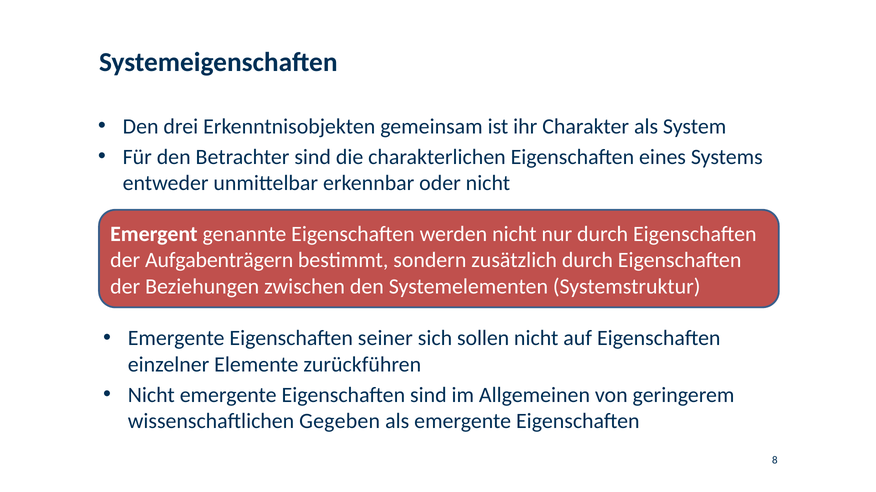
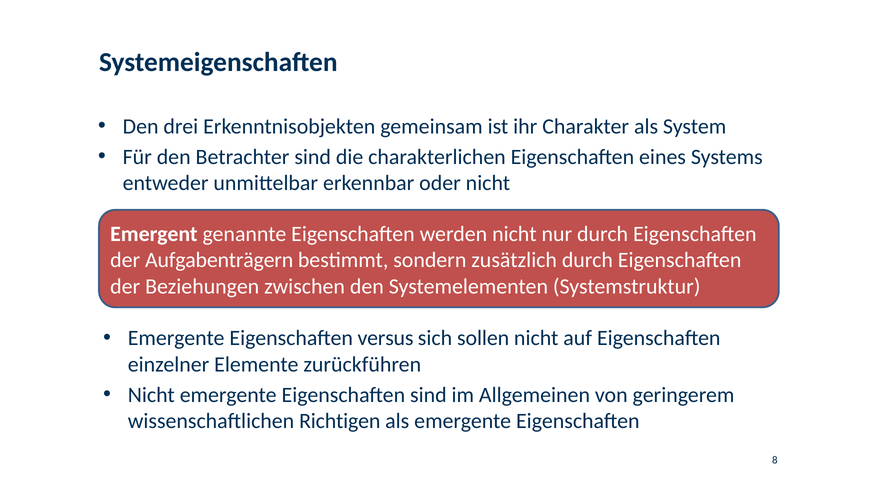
seiner: seiner -> versus (386, 339)
Gegeben: Gegeben -> Richtigen (340, 422)
